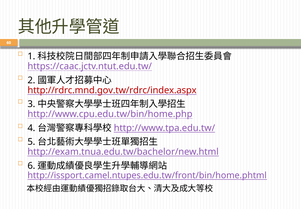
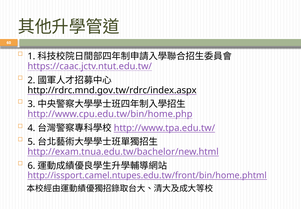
http://rdrc.mnd.gov.tw/rdrc/index.aspx colour: red -> black (112, 90)
